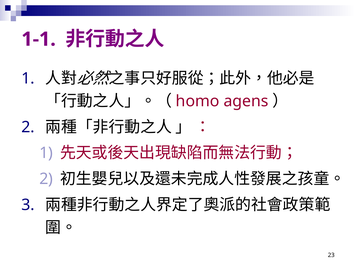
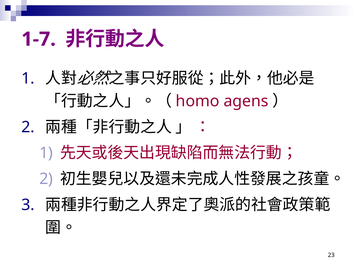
1-1: 1-1 -> 1-7 (39, 39)
